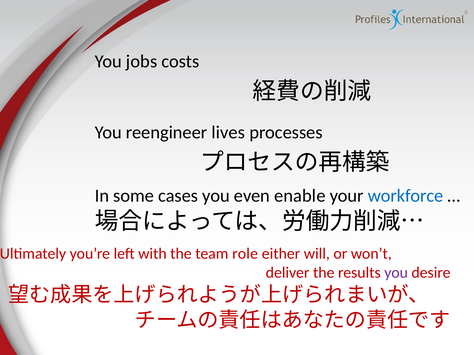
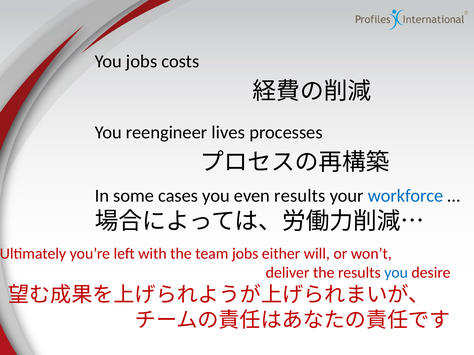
even enable: enable -> results (300, 196)
team role: role -> jobs (245, 254)
you colour: purple -> blue (396, 273)
